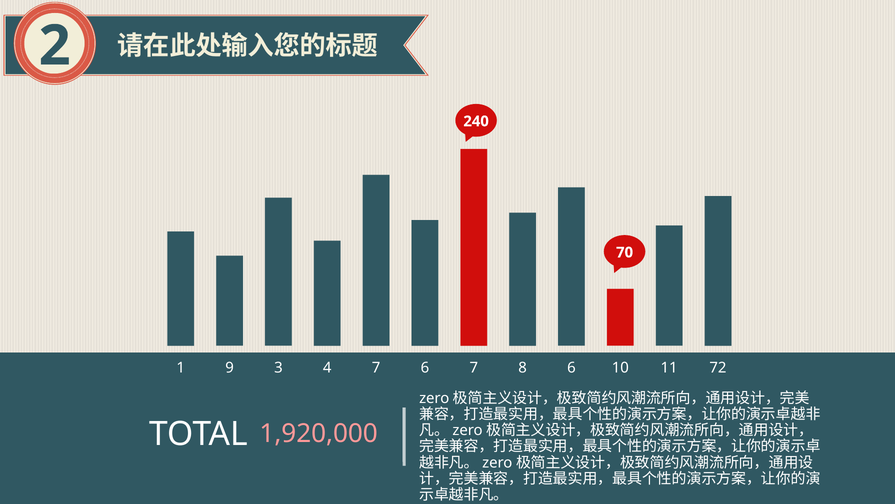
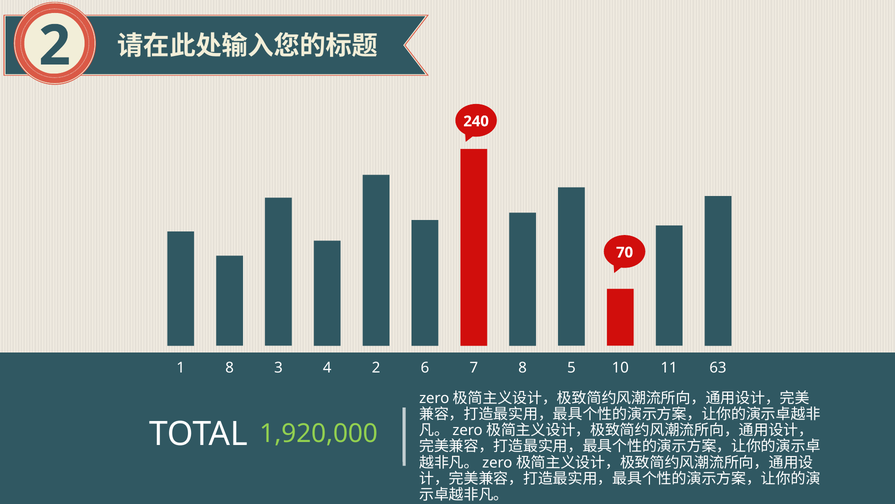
1 9: 9 -> 8 (230, 367)
4 7: 7 -> 2 (376, 367)
8 6: 6 -> 5 (571, 367)
72: 72 -> 63 (718, 367)
1,920,000 colour: pink -> light green (319, 433)
